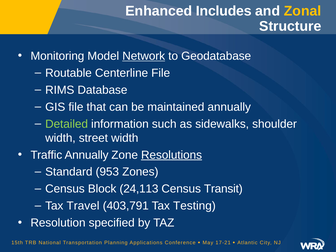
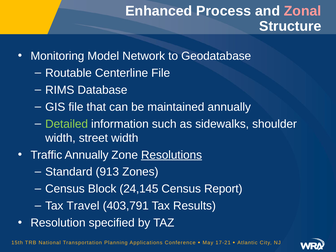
Includes: Includes -> Process (224, 11)
Zonal colour: yellow -> pink (303, 11)
Network underline: present -> none (144, 56)
953: 953 -> 913 (107, 172)
24,113: 24,113 -> 24,145 (139, 189)
Transit: Transit -> Report (223, 189)
Testing: Testing -> Results (194, 206)
